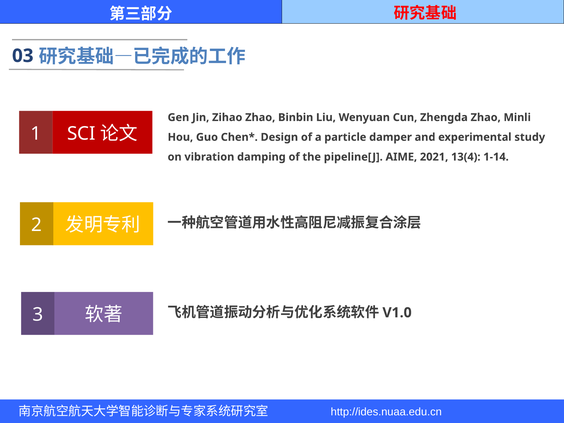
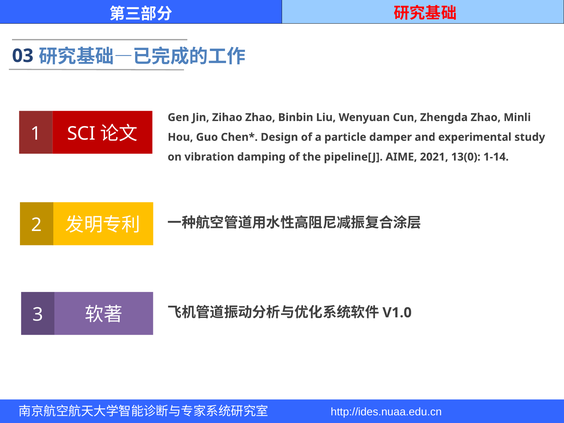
13(4: 13(4 -> 13(0 (466, 157)
